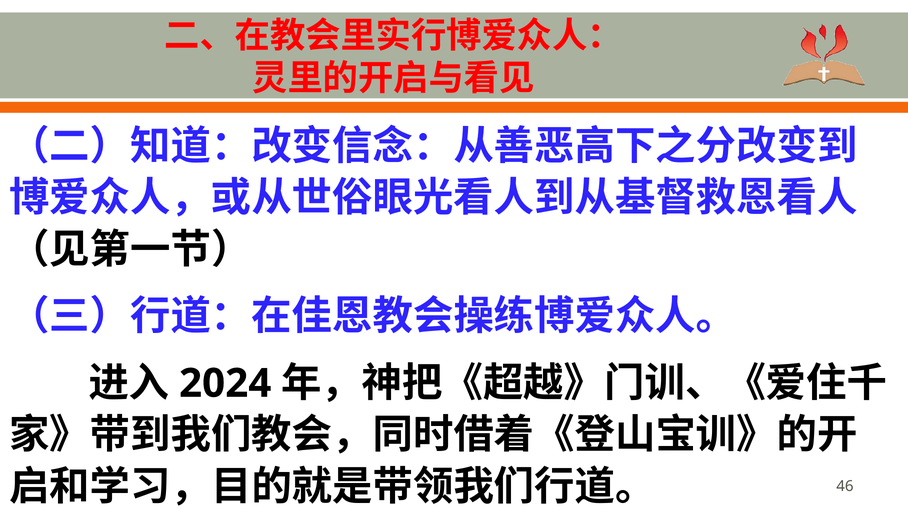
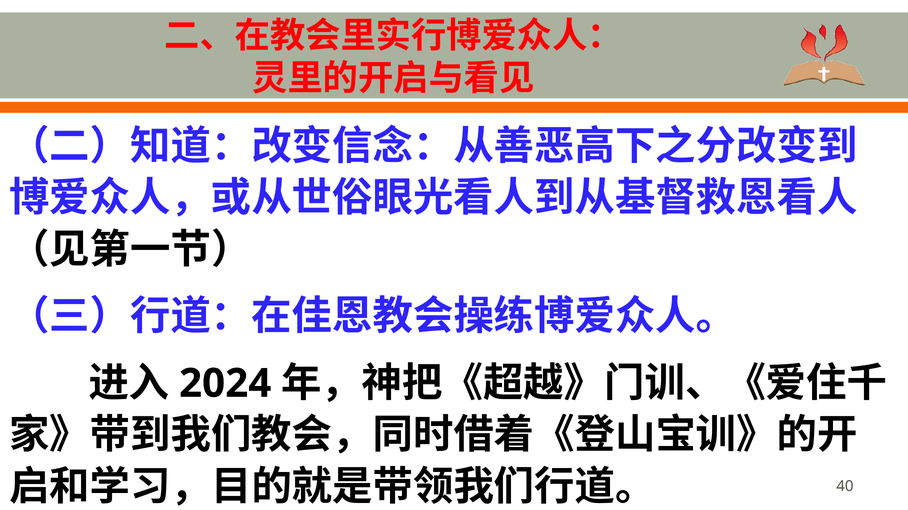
46: 46 -> 40 (845, 487)
